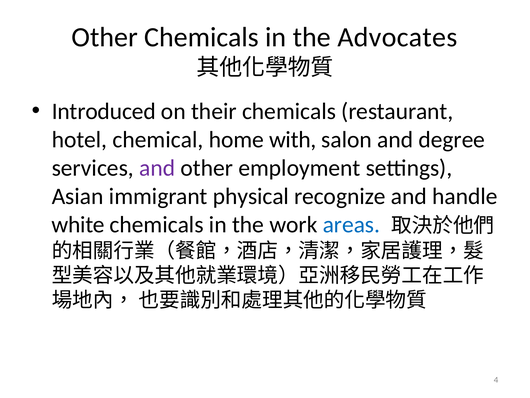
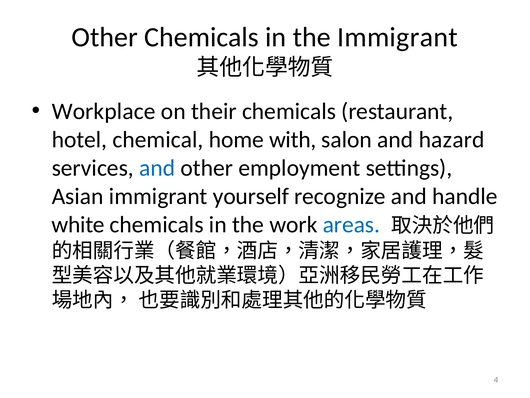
the Advocates: Advocates -> Immigrant (397, 37)
Introduced: Introduced -> Workplace (104, 111)
degree: degree -> hazard (452, 139)
and colour: purple -> blue (157, 168)
physical: physical -> yourself (251, 196)
